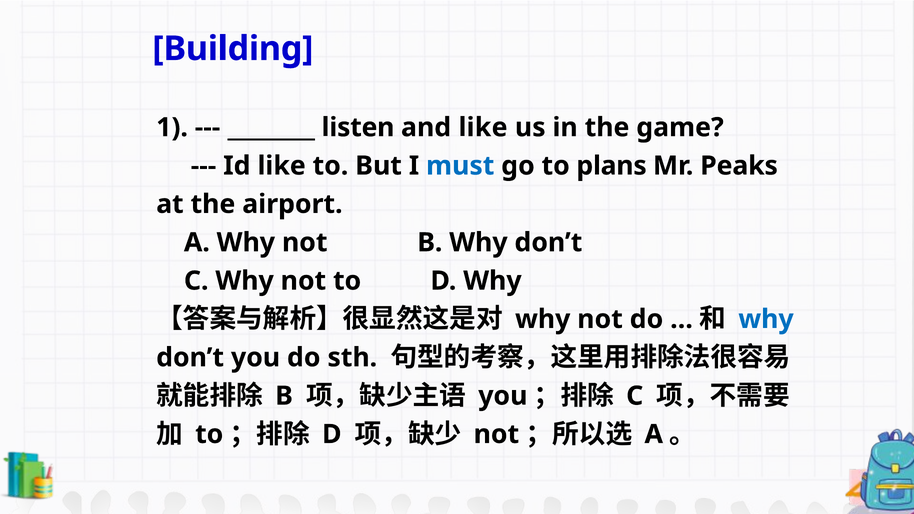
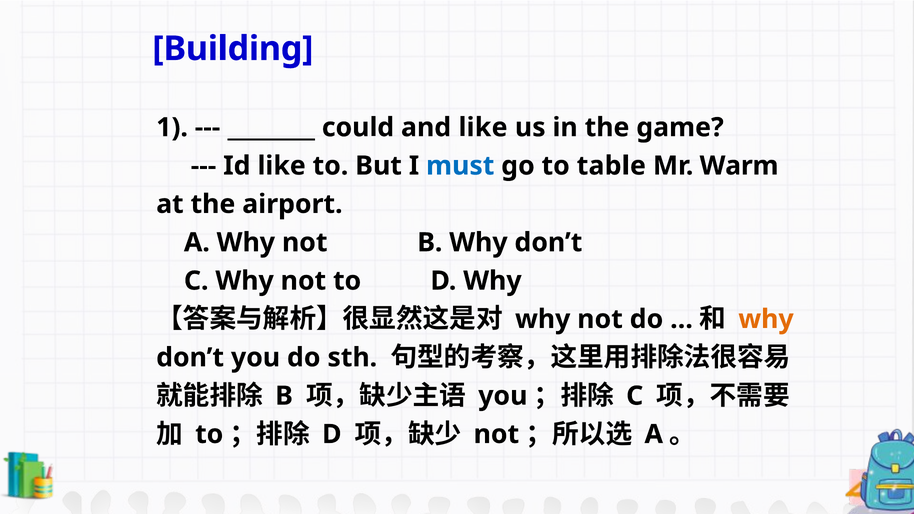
listen: listen -> could (358, 127)
plans: plans -> table (611, 166)
Peaks: Peaks -> Warm (739, 166)
why colour: blue -> orange (766, 319)
